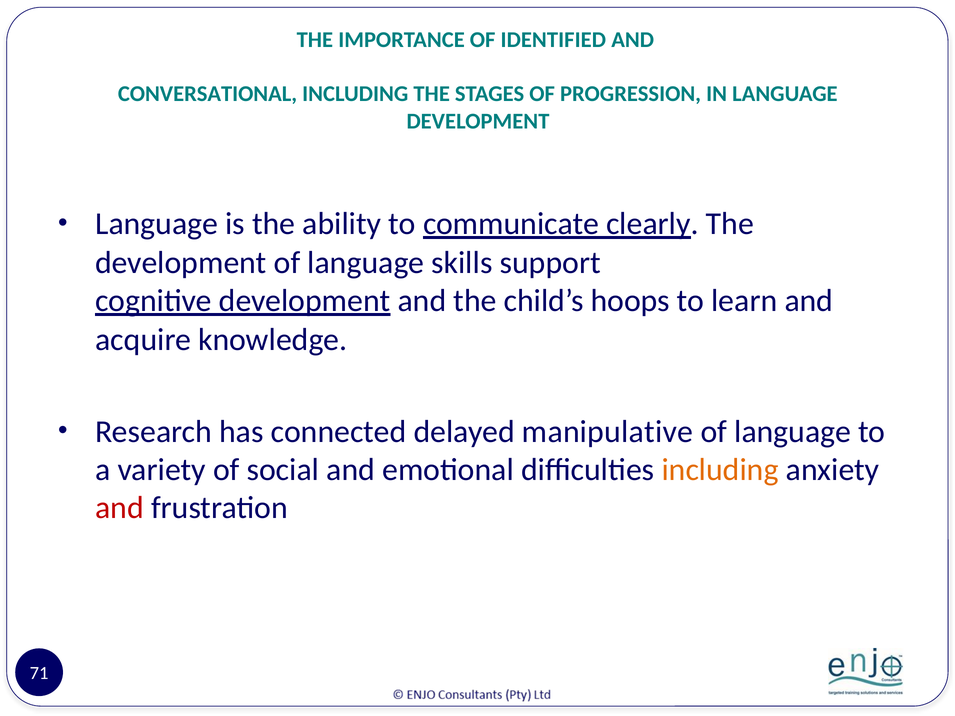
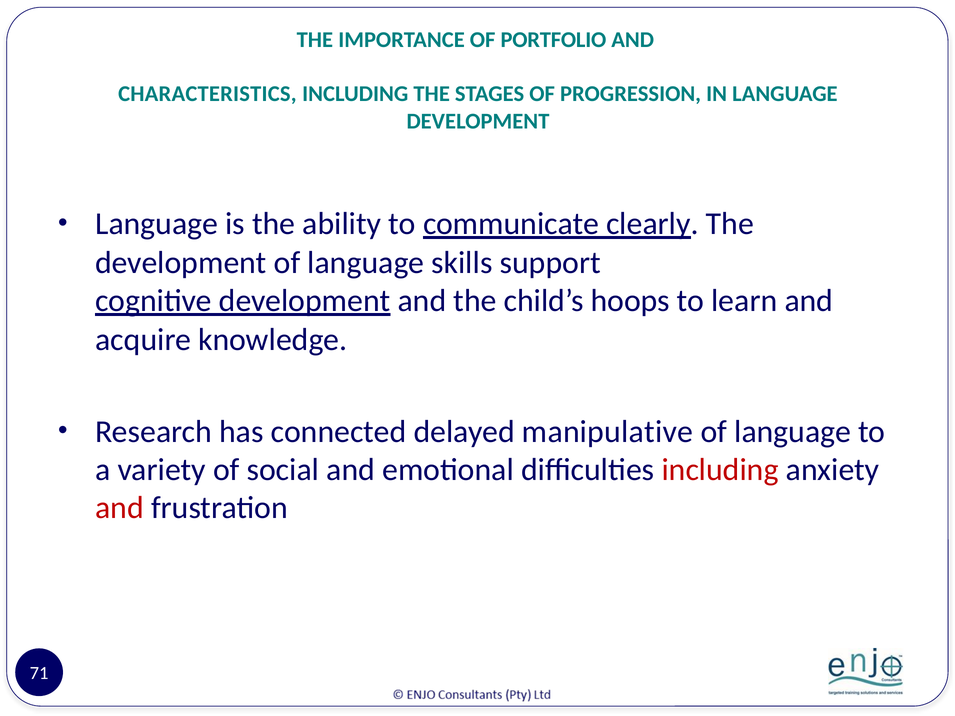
IDENTIFIED: IDENTIFIED -> PORTFOLIO (553, 40)
CONVERSATIONAL: CONVERSATIONAL -> CHARACTERISTICS (207, 94)
including colour: orange -> red (720, 470)
